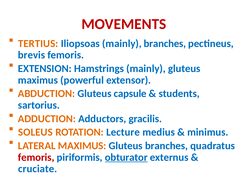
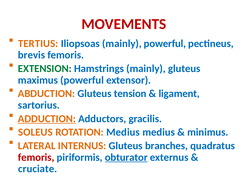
mainly branches: branches -> powerful (165, 44)
EXTENSION colour: blue -> green (45, 69)
capsule: capsule -> tension (130, 94)
students: students -> ligament (179, 94)
ADDUCTION underline: none -> present (47, 119)
ROTATION Lecture: Lecture -> Medius (123, 132)
LATERAL MAXIMUS: MAXIMUS -> INTERNUS (82, 146)
